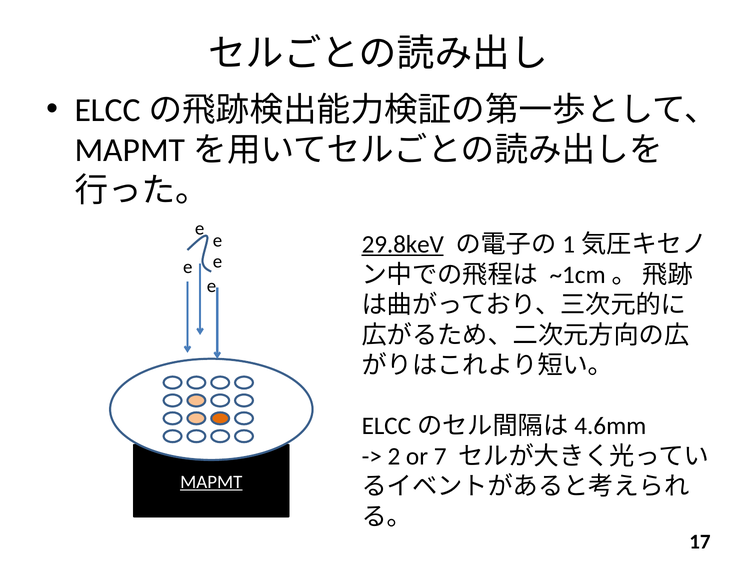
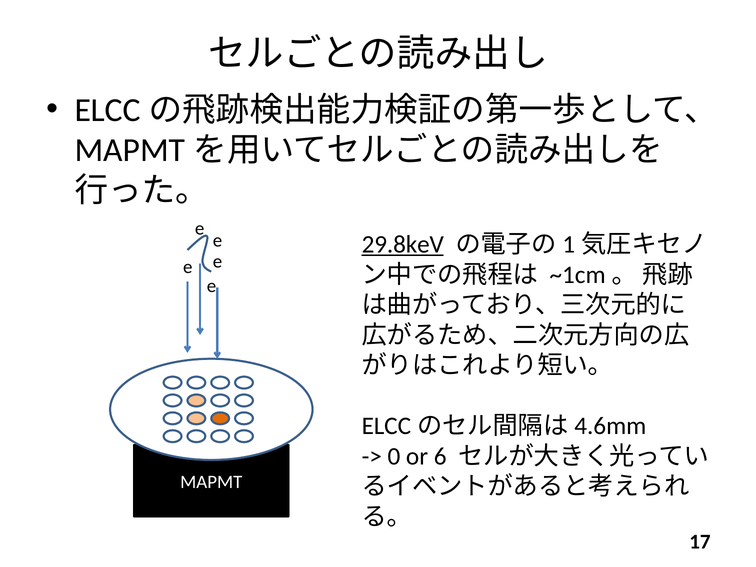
2: 2 -> 0 (394, 456)
7: 7 -> 6 (440, 456)
MAPMT underline: present -> none (211, 482)
